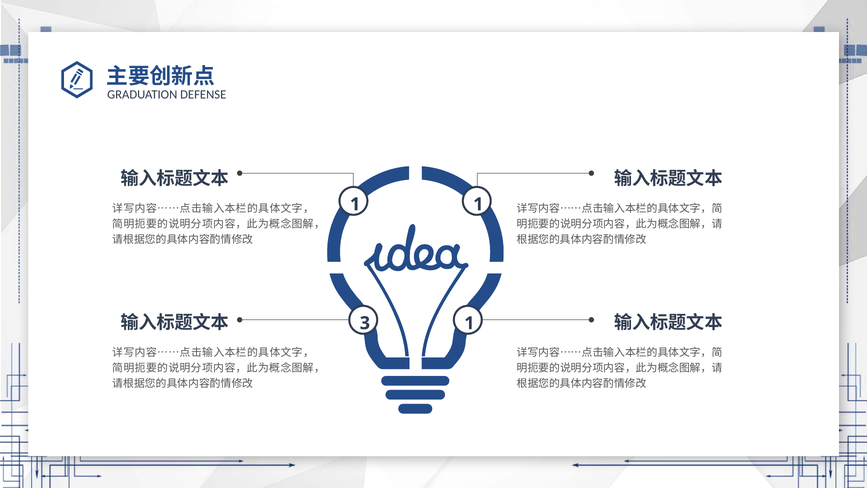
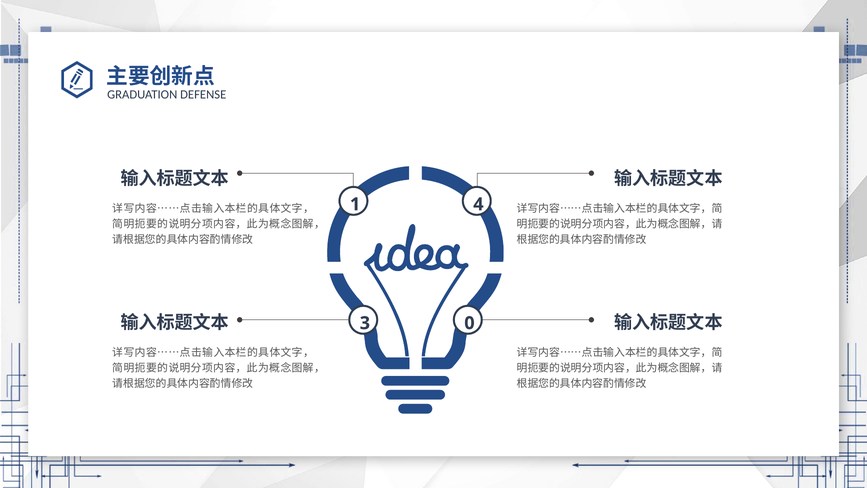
1 1: 1 -> 4 (478, 204)
3 1: 1 -> 0 (469, 323)
